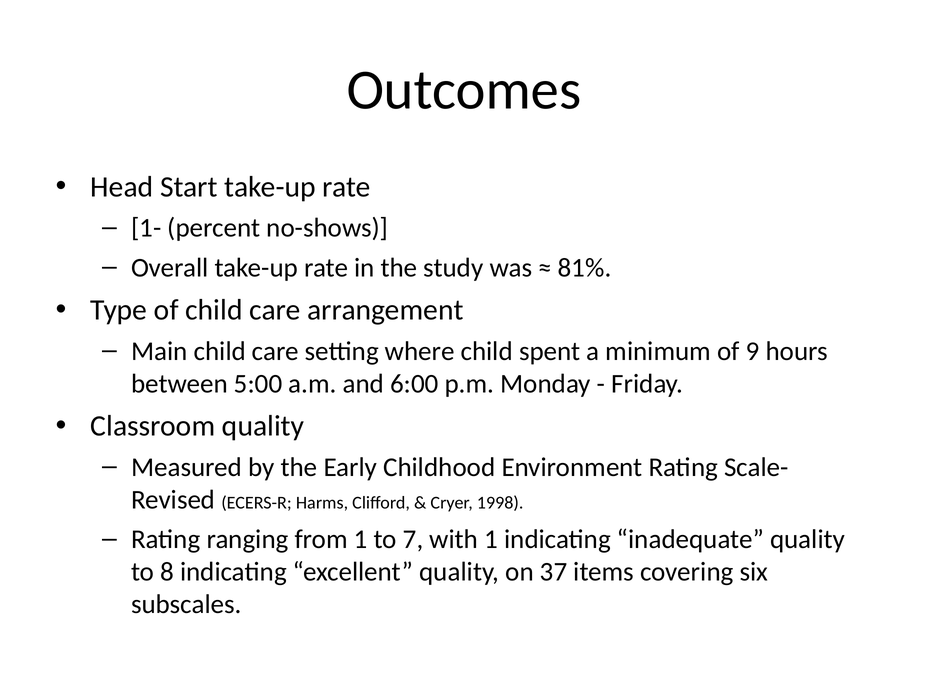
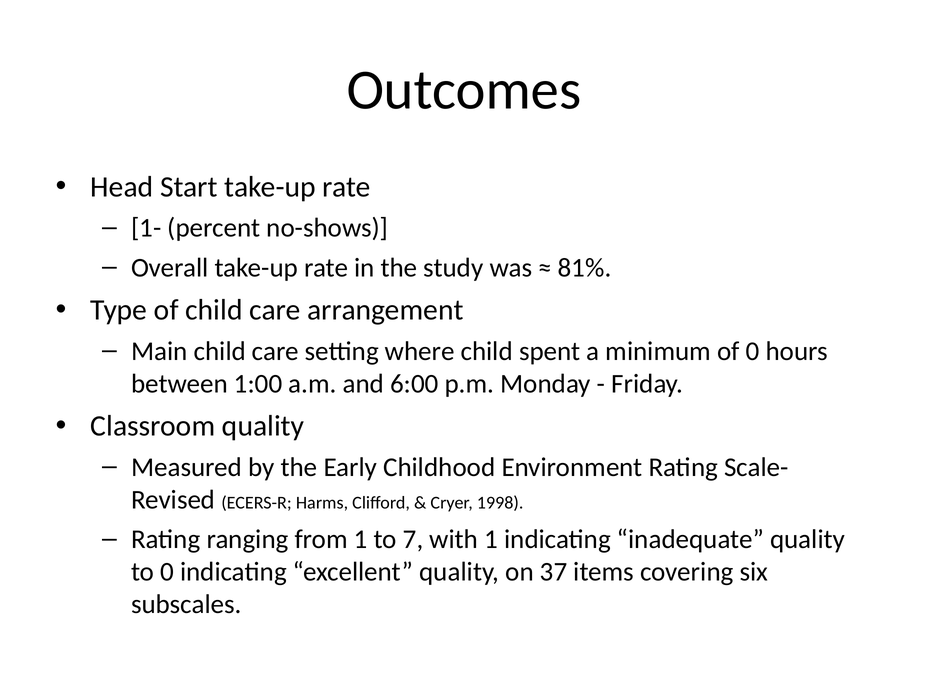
of 9: 9 -> 0 (753, 351)
5:00: 5:00 -> 1:00 (258, 384)
to 8: 8 -> 0 (167, 572)
